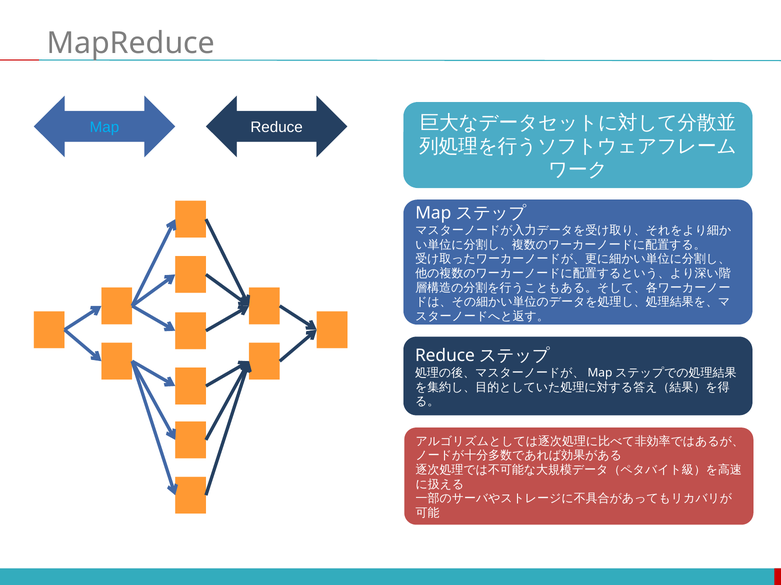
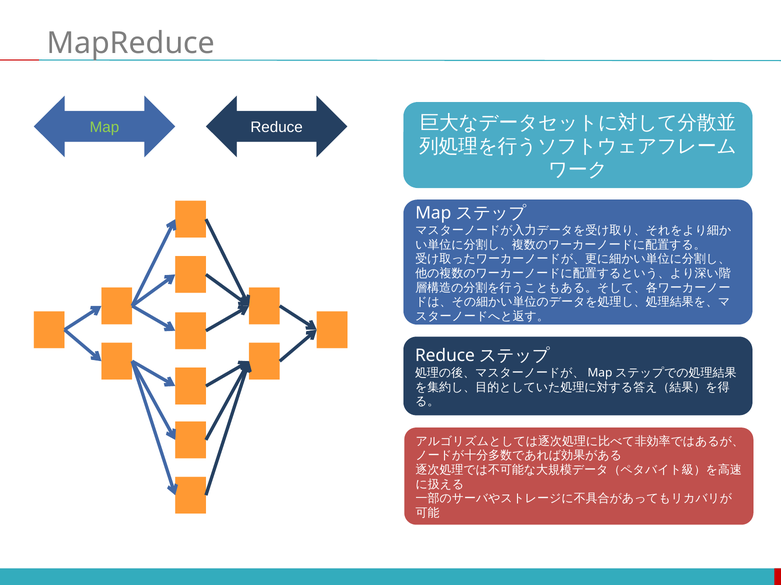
Map colour: light blue -> light green (104, 128)
